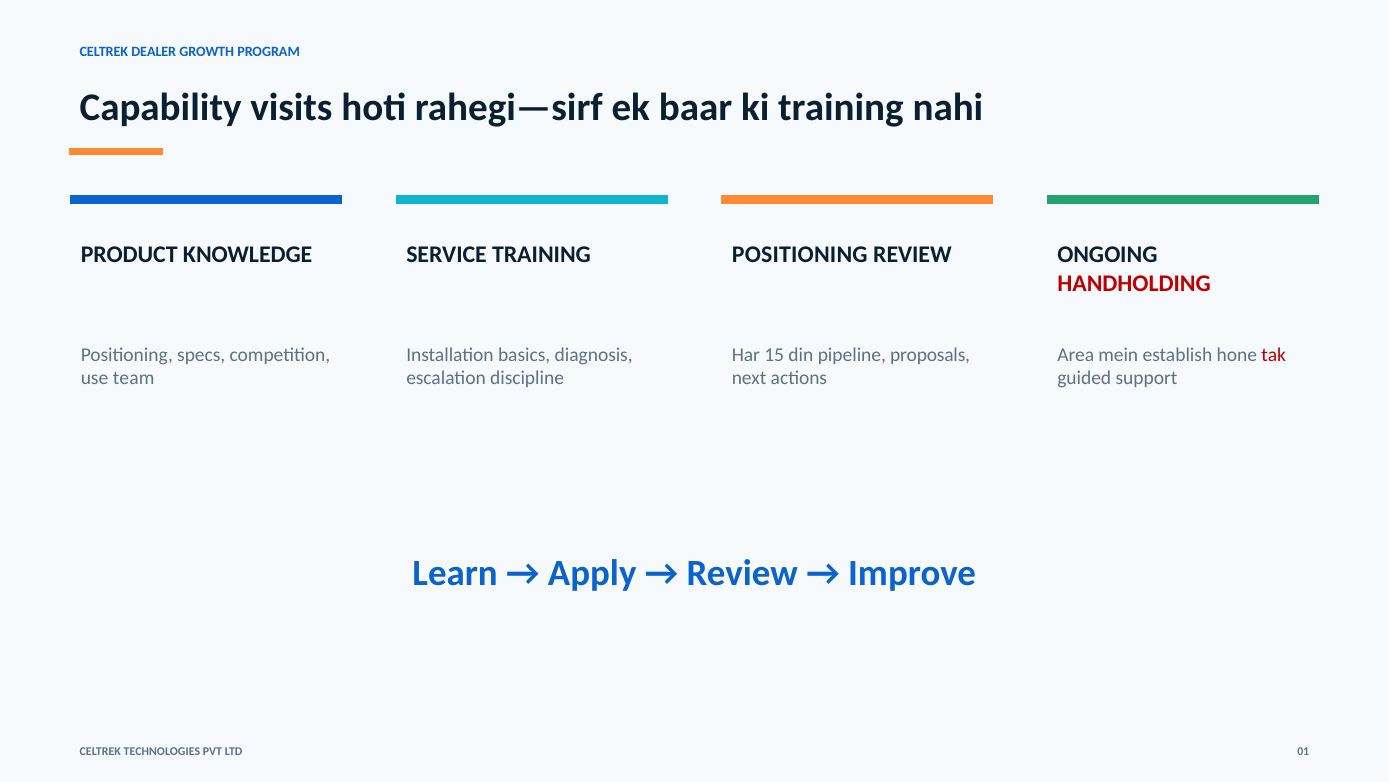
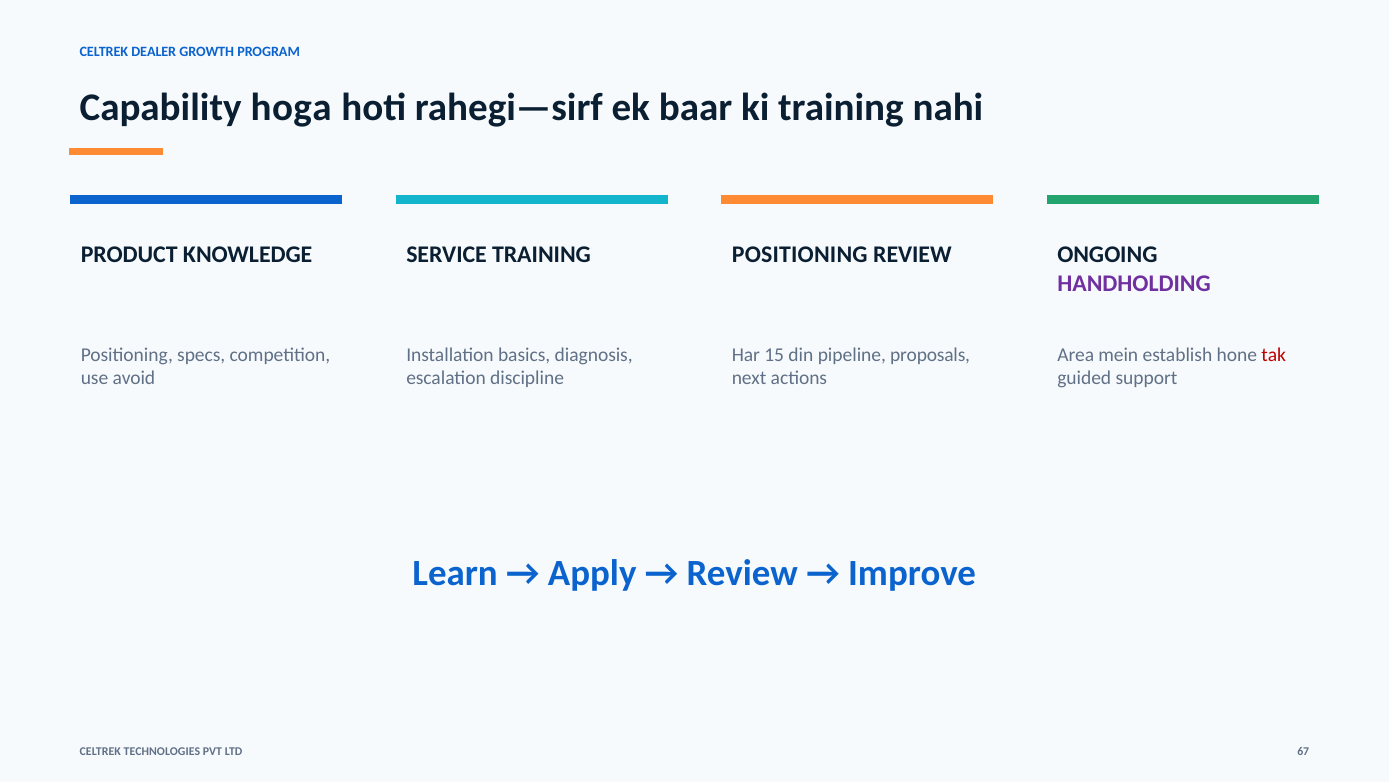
visits: visits -> hoga (291, 107)
HANDHOLDING colour: red -> purple (1134, 283)
team: team -> avoid (134, 378)
01: 01 -> 67 (1303, 751)
